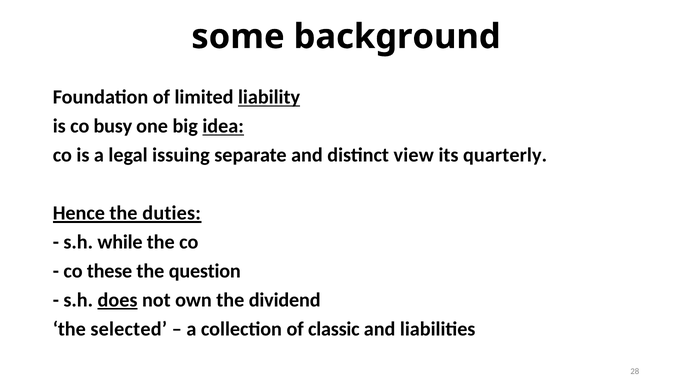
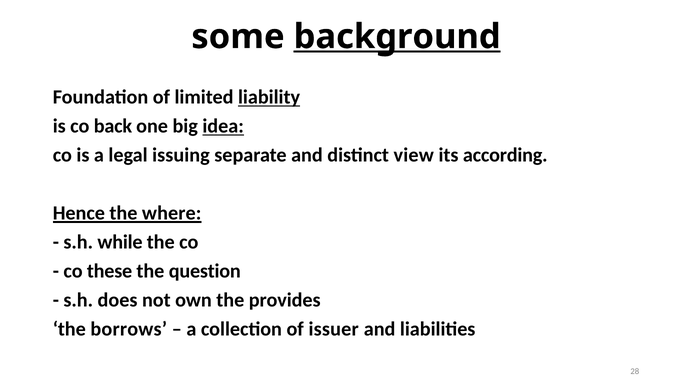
background underline: none -> present (397, 37)
busy: busy -> back (113, 126)
quarterly: quarterly -> according (505, 155)
duties: duties -> where (172, 213)
does underline: present -> none (118, 300)
dividend: dividend -> provides (285, 300)
selected: selected -> borrows (129, 329)
classic: classic -> issuer (334, 329)
